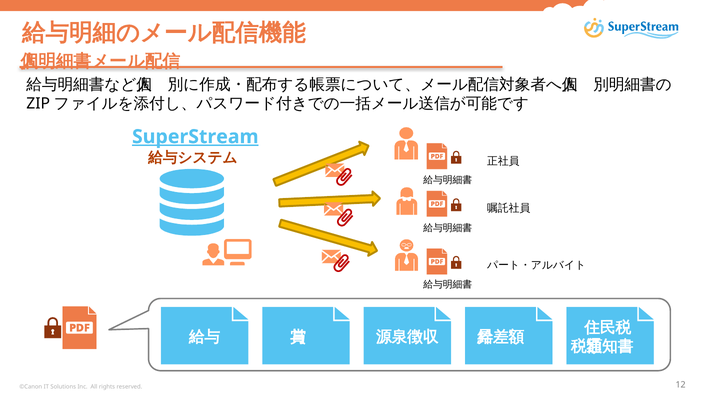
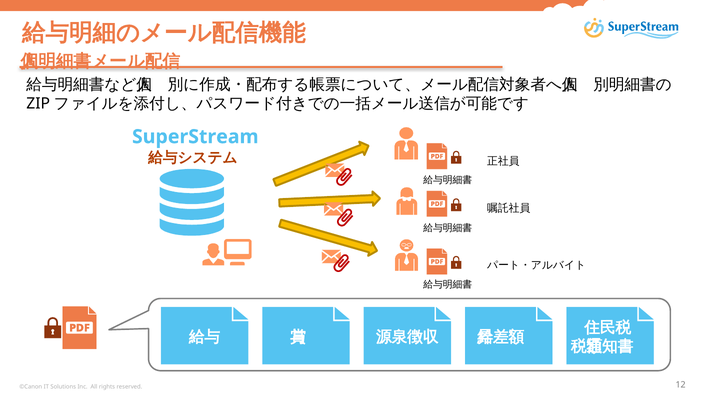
SuperStream underline: present -> none (195, 137)
